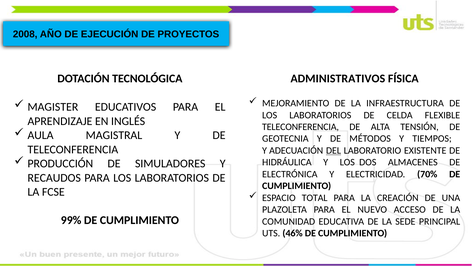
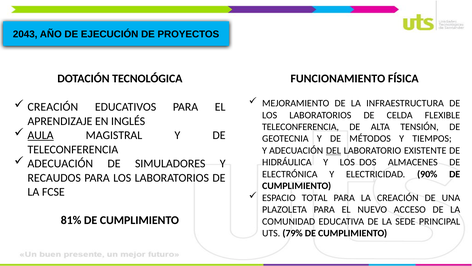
2008: 2008 -> 2043 (25, 34)
ADMINISTRATIVOS: ADMINISTRATIVOS -> FUNCIONAMIENTO (338, 78)
MAGISTER: MAGISTER -> CREACIÓN (53, 107)
AULA underline: none -> present (41, 135)
PRODUCCIÓN: PRODUCCIÓN -> ADECUACIÓN (60, 163)
70%: 70% -> 90% (427, 174)
99%: 99% -> 81% (71, 220)
46%: 46% -> 79% (293, 233)
